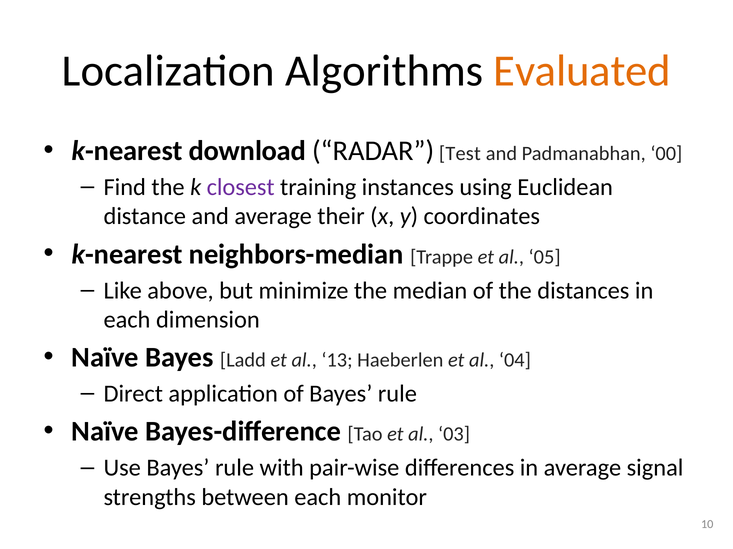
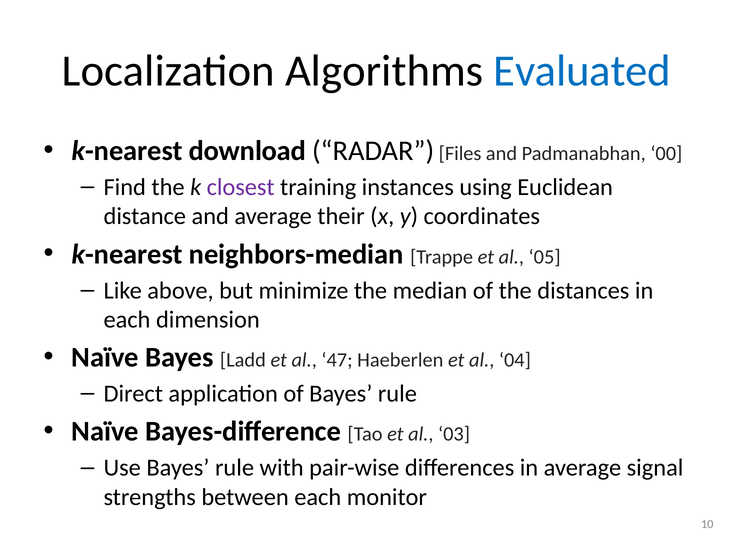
Evaluated colour: orange -> blue (582, 71)
Test: Test -> Files (460, 154)
13: 13 -> 47 (337, 361)
